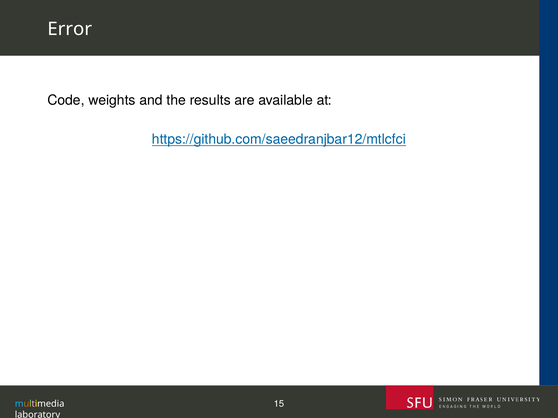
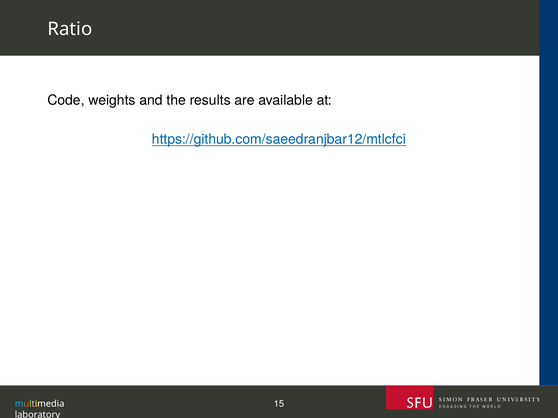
Error: Error -> Ratio (70, 29)
